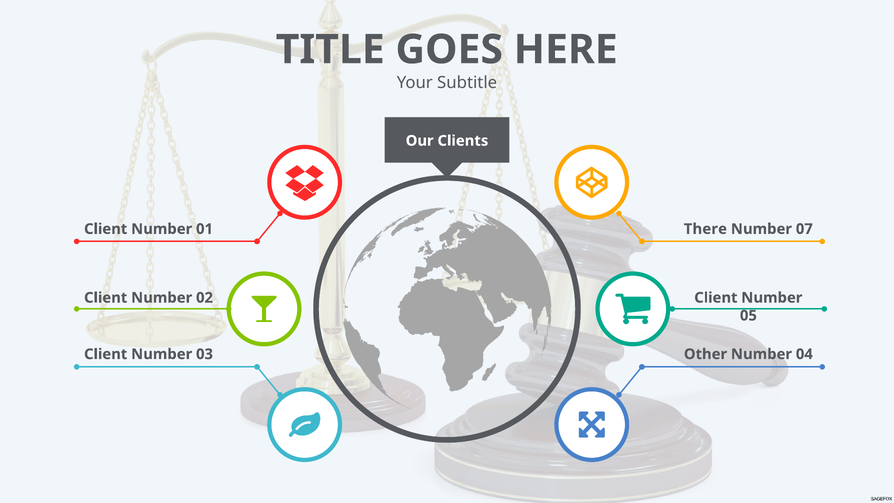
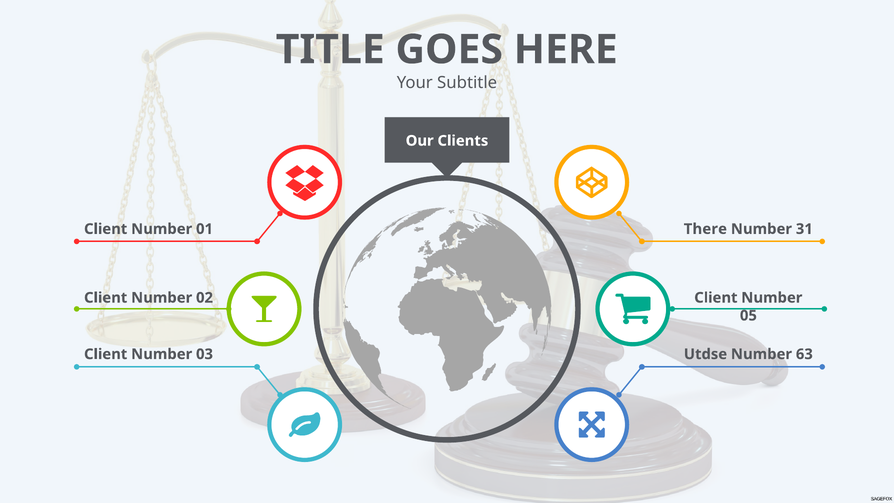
07: 07 -> 31 (804, 229)
Other: Other -> Utdse (705, 354)
04: 04 -> 63 (804, 354)
